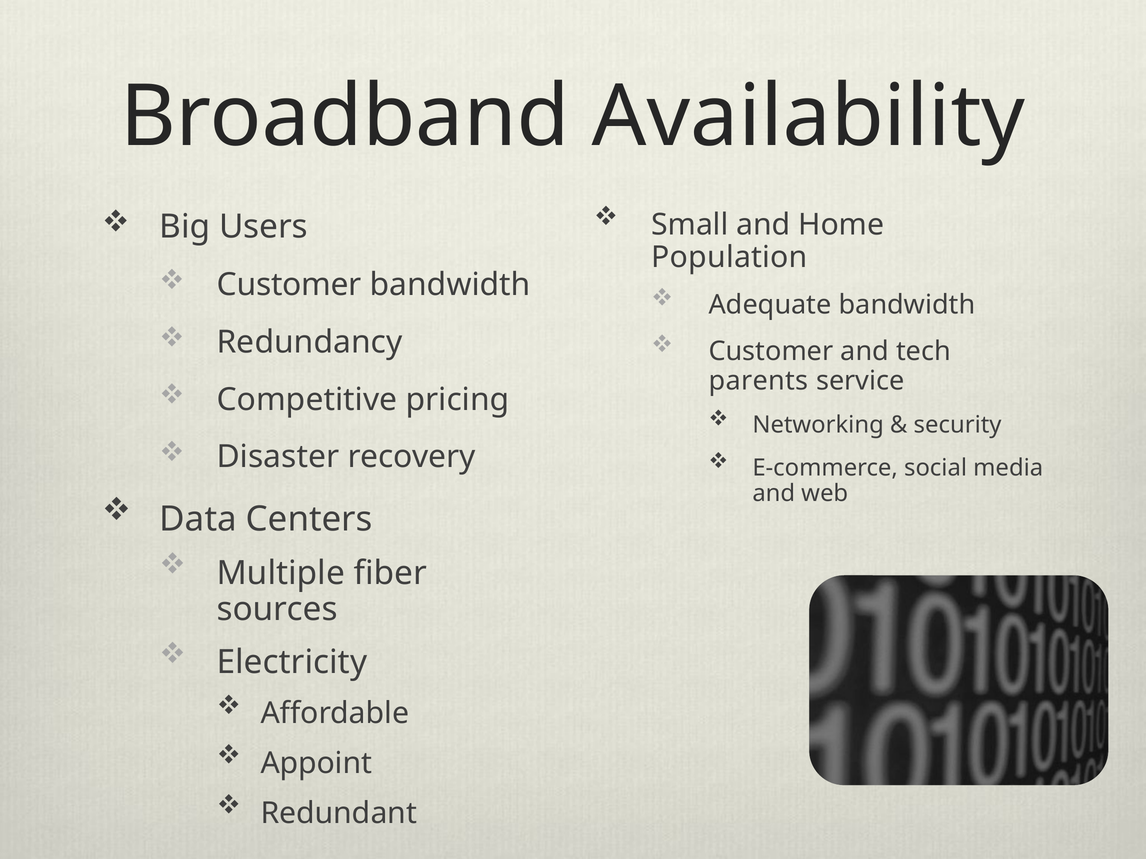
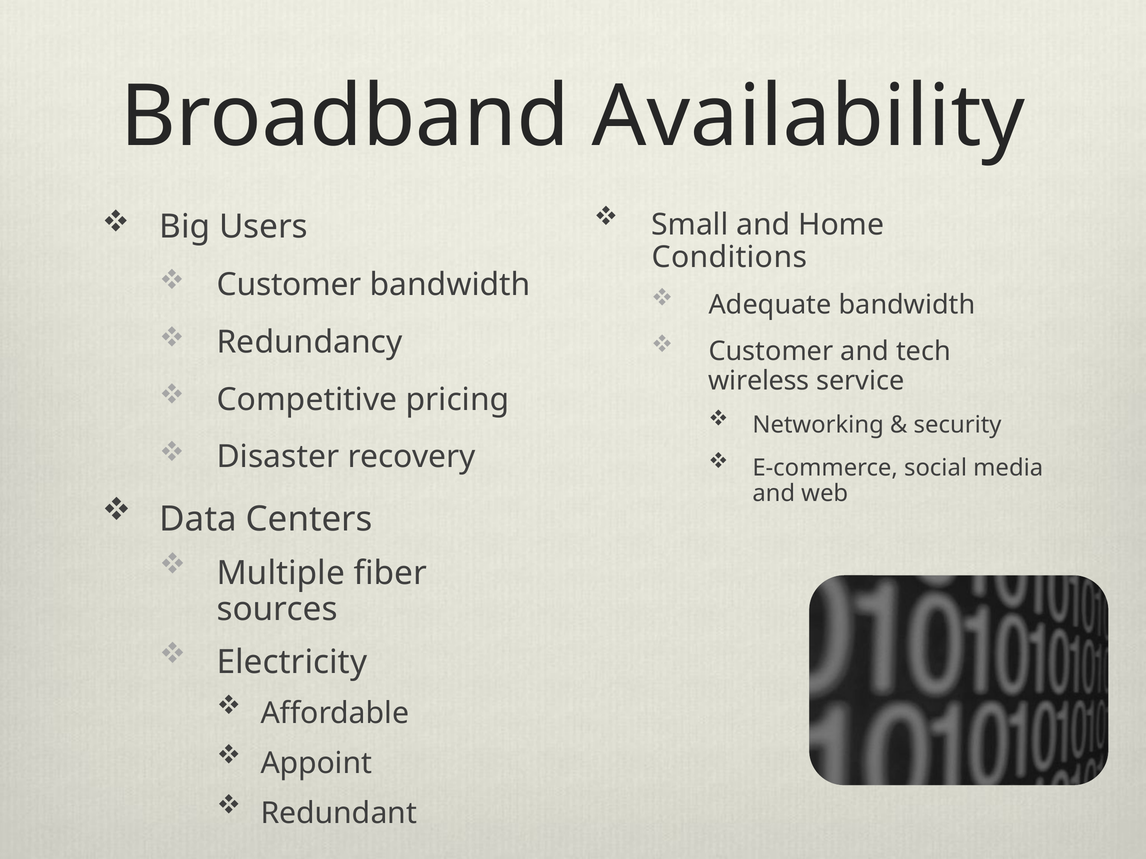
Population: Population -> Conditions (729, 258)
parents: parents -> wireless (759, 381)
